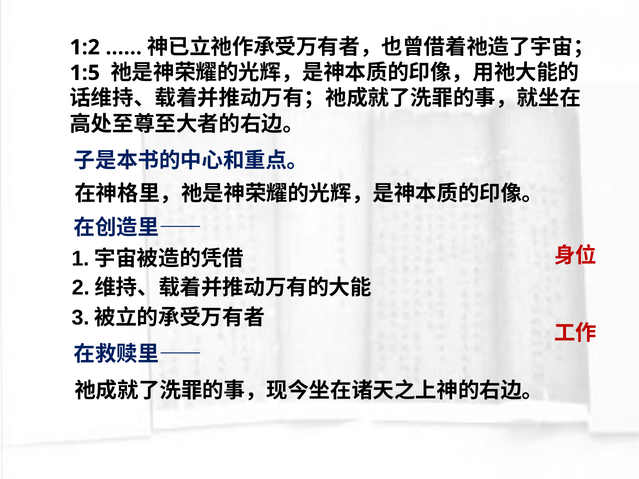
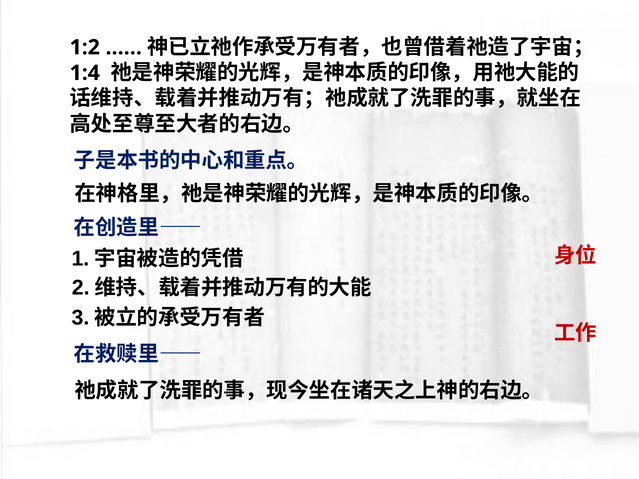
1:5: 1:5 -> 1:4 (85, 73)
